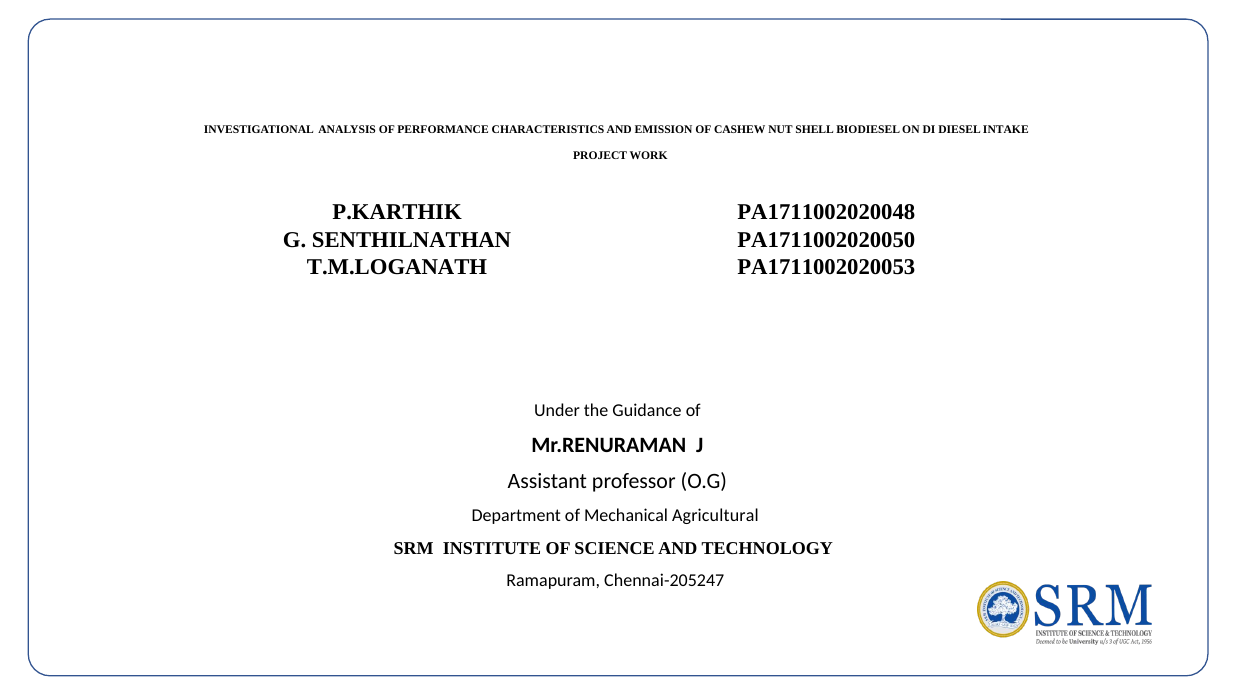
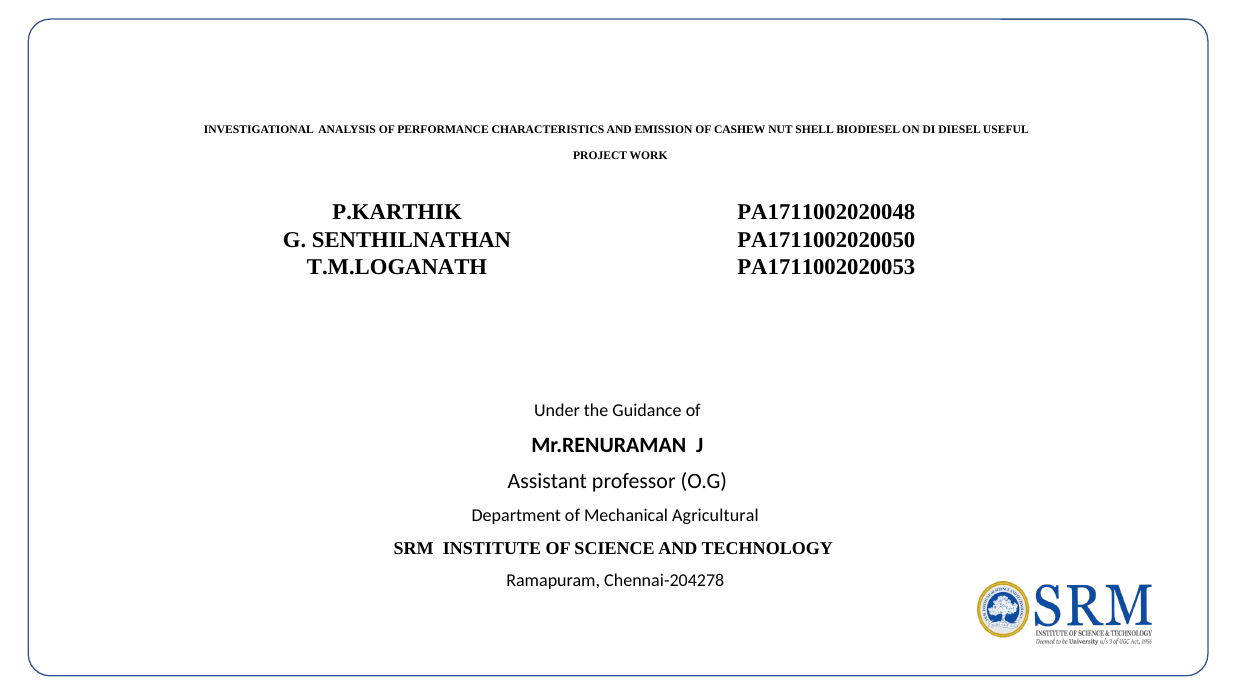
INTAKE: INTAKE -> USEFUL (1006, 130)
Chennai-205247: Chennai-205247 -> Chennai-204278 (664, 581)
